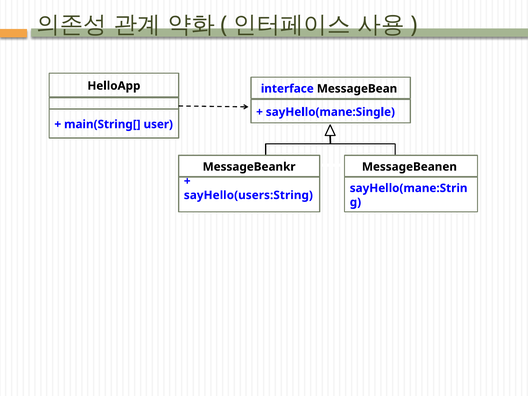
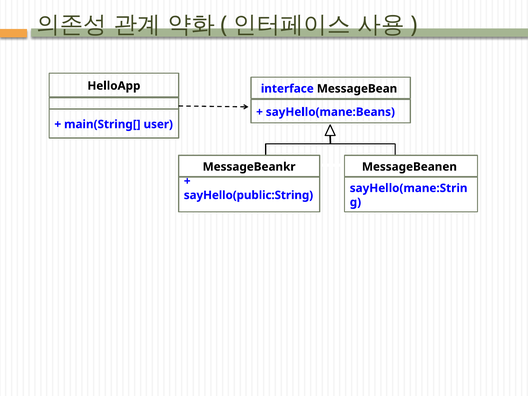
sayHello(mane:Single: sayHello(mane:Single -> sayHello(mane:Beans (330, 112)
sayHello(users:String: sayHello(users:String -> sayHello(public:String (248, 195)
